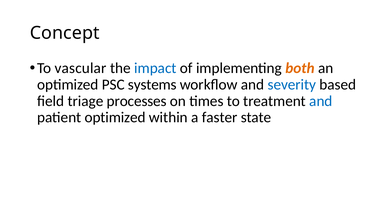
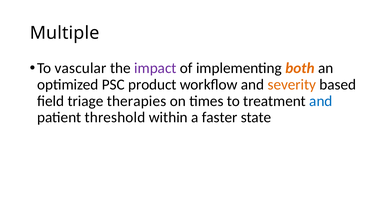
Concept: Concept -> Multiple (65, 33)
impact colour: blue -> purple (155, 68)
systems: systems -> product (152, 85)
severity colour: blue -> orange (292, 85)
processes: processes -> therapies (137, 101)
patient optimized: optimized -> threshold (115, 117)
